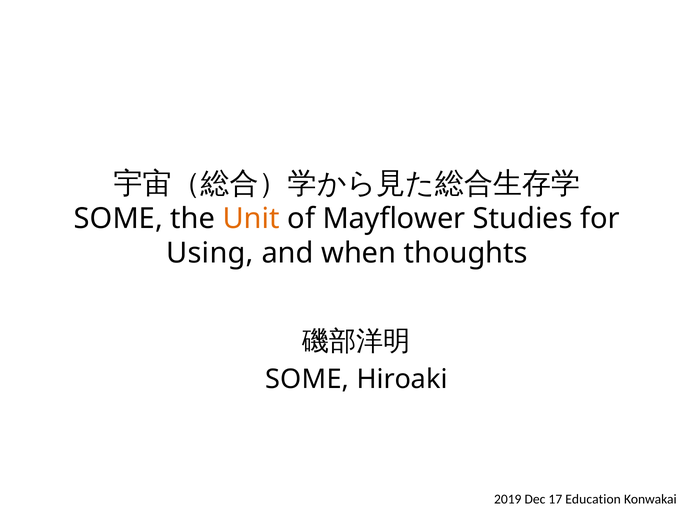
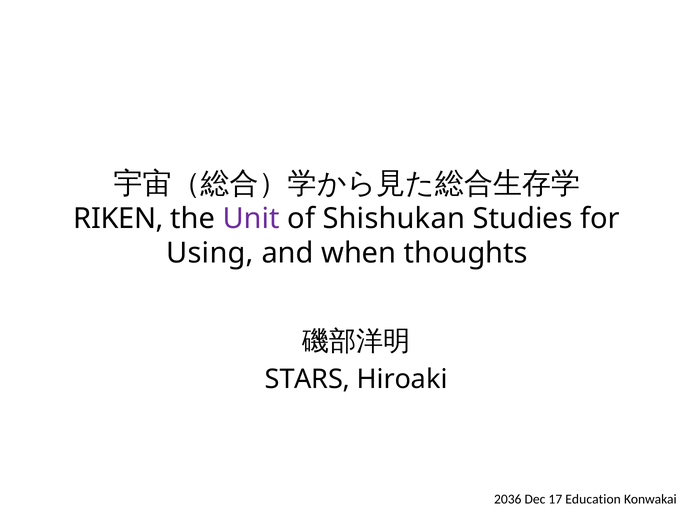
SOME: SOME -> RIKEN (119, 218)
Unit colour: orange -> purple (251, 218)
Mayflower: Mayflower -> Shishukan (394, 218)
SOME: SOME -> STARS (307, 379)
2019: 2019 -> 2036 (508, 499)
